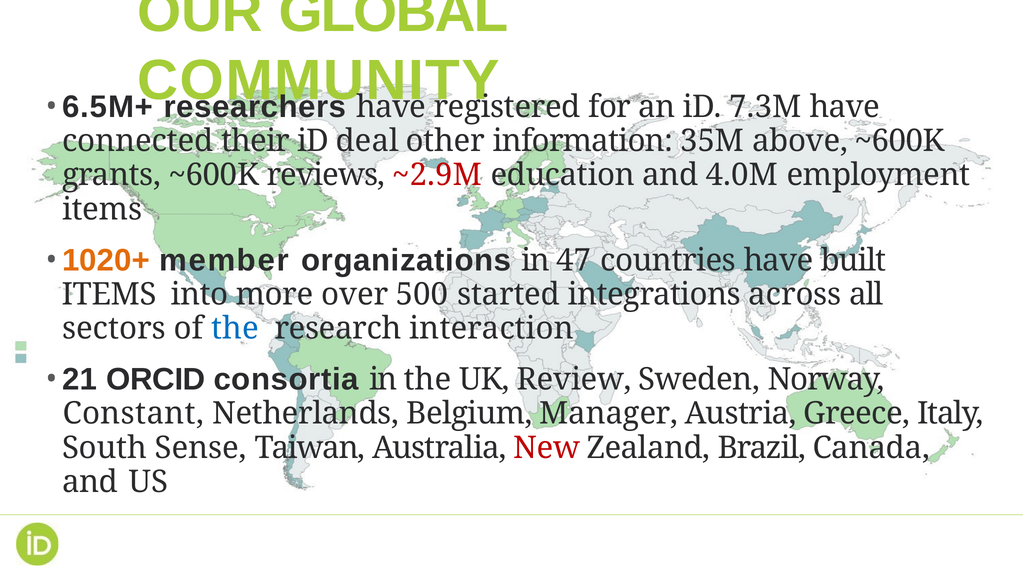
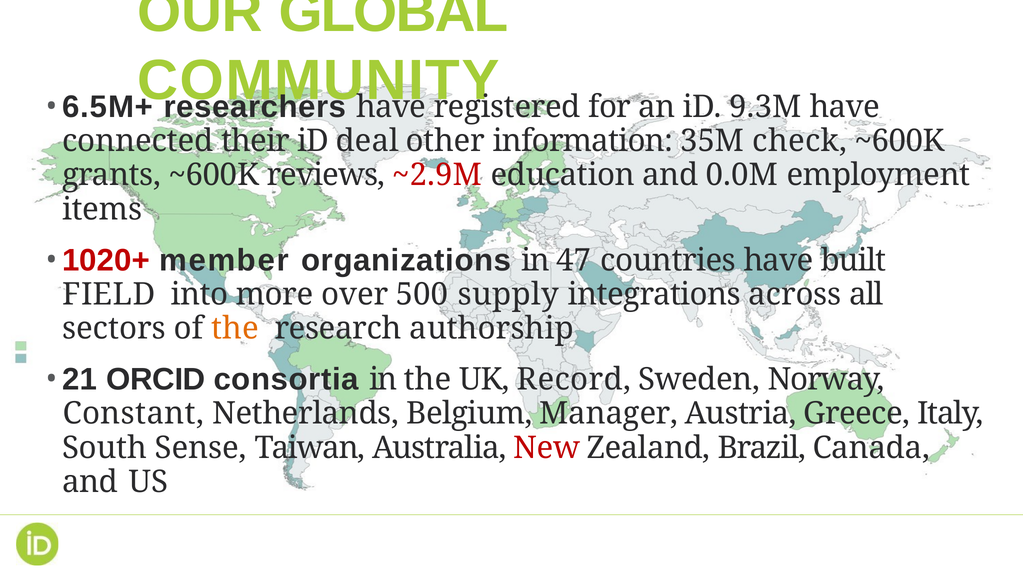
7.3M: 7.3M -> 9.3M (765, 107)
above: above -> check (800, 141)
4.0M: 4.0M -> 0.0M (742, 175)
1020+ colour: orange -> red (106, 261)
ITEMS: ITEMS -> FIELD (109, 295)
started: started -> supply (508, 295)
the colour: blue -> orange (235, 329)
interaction: interaction -> authorship (492, 329)
Review: Review -> Record (574, 380)
